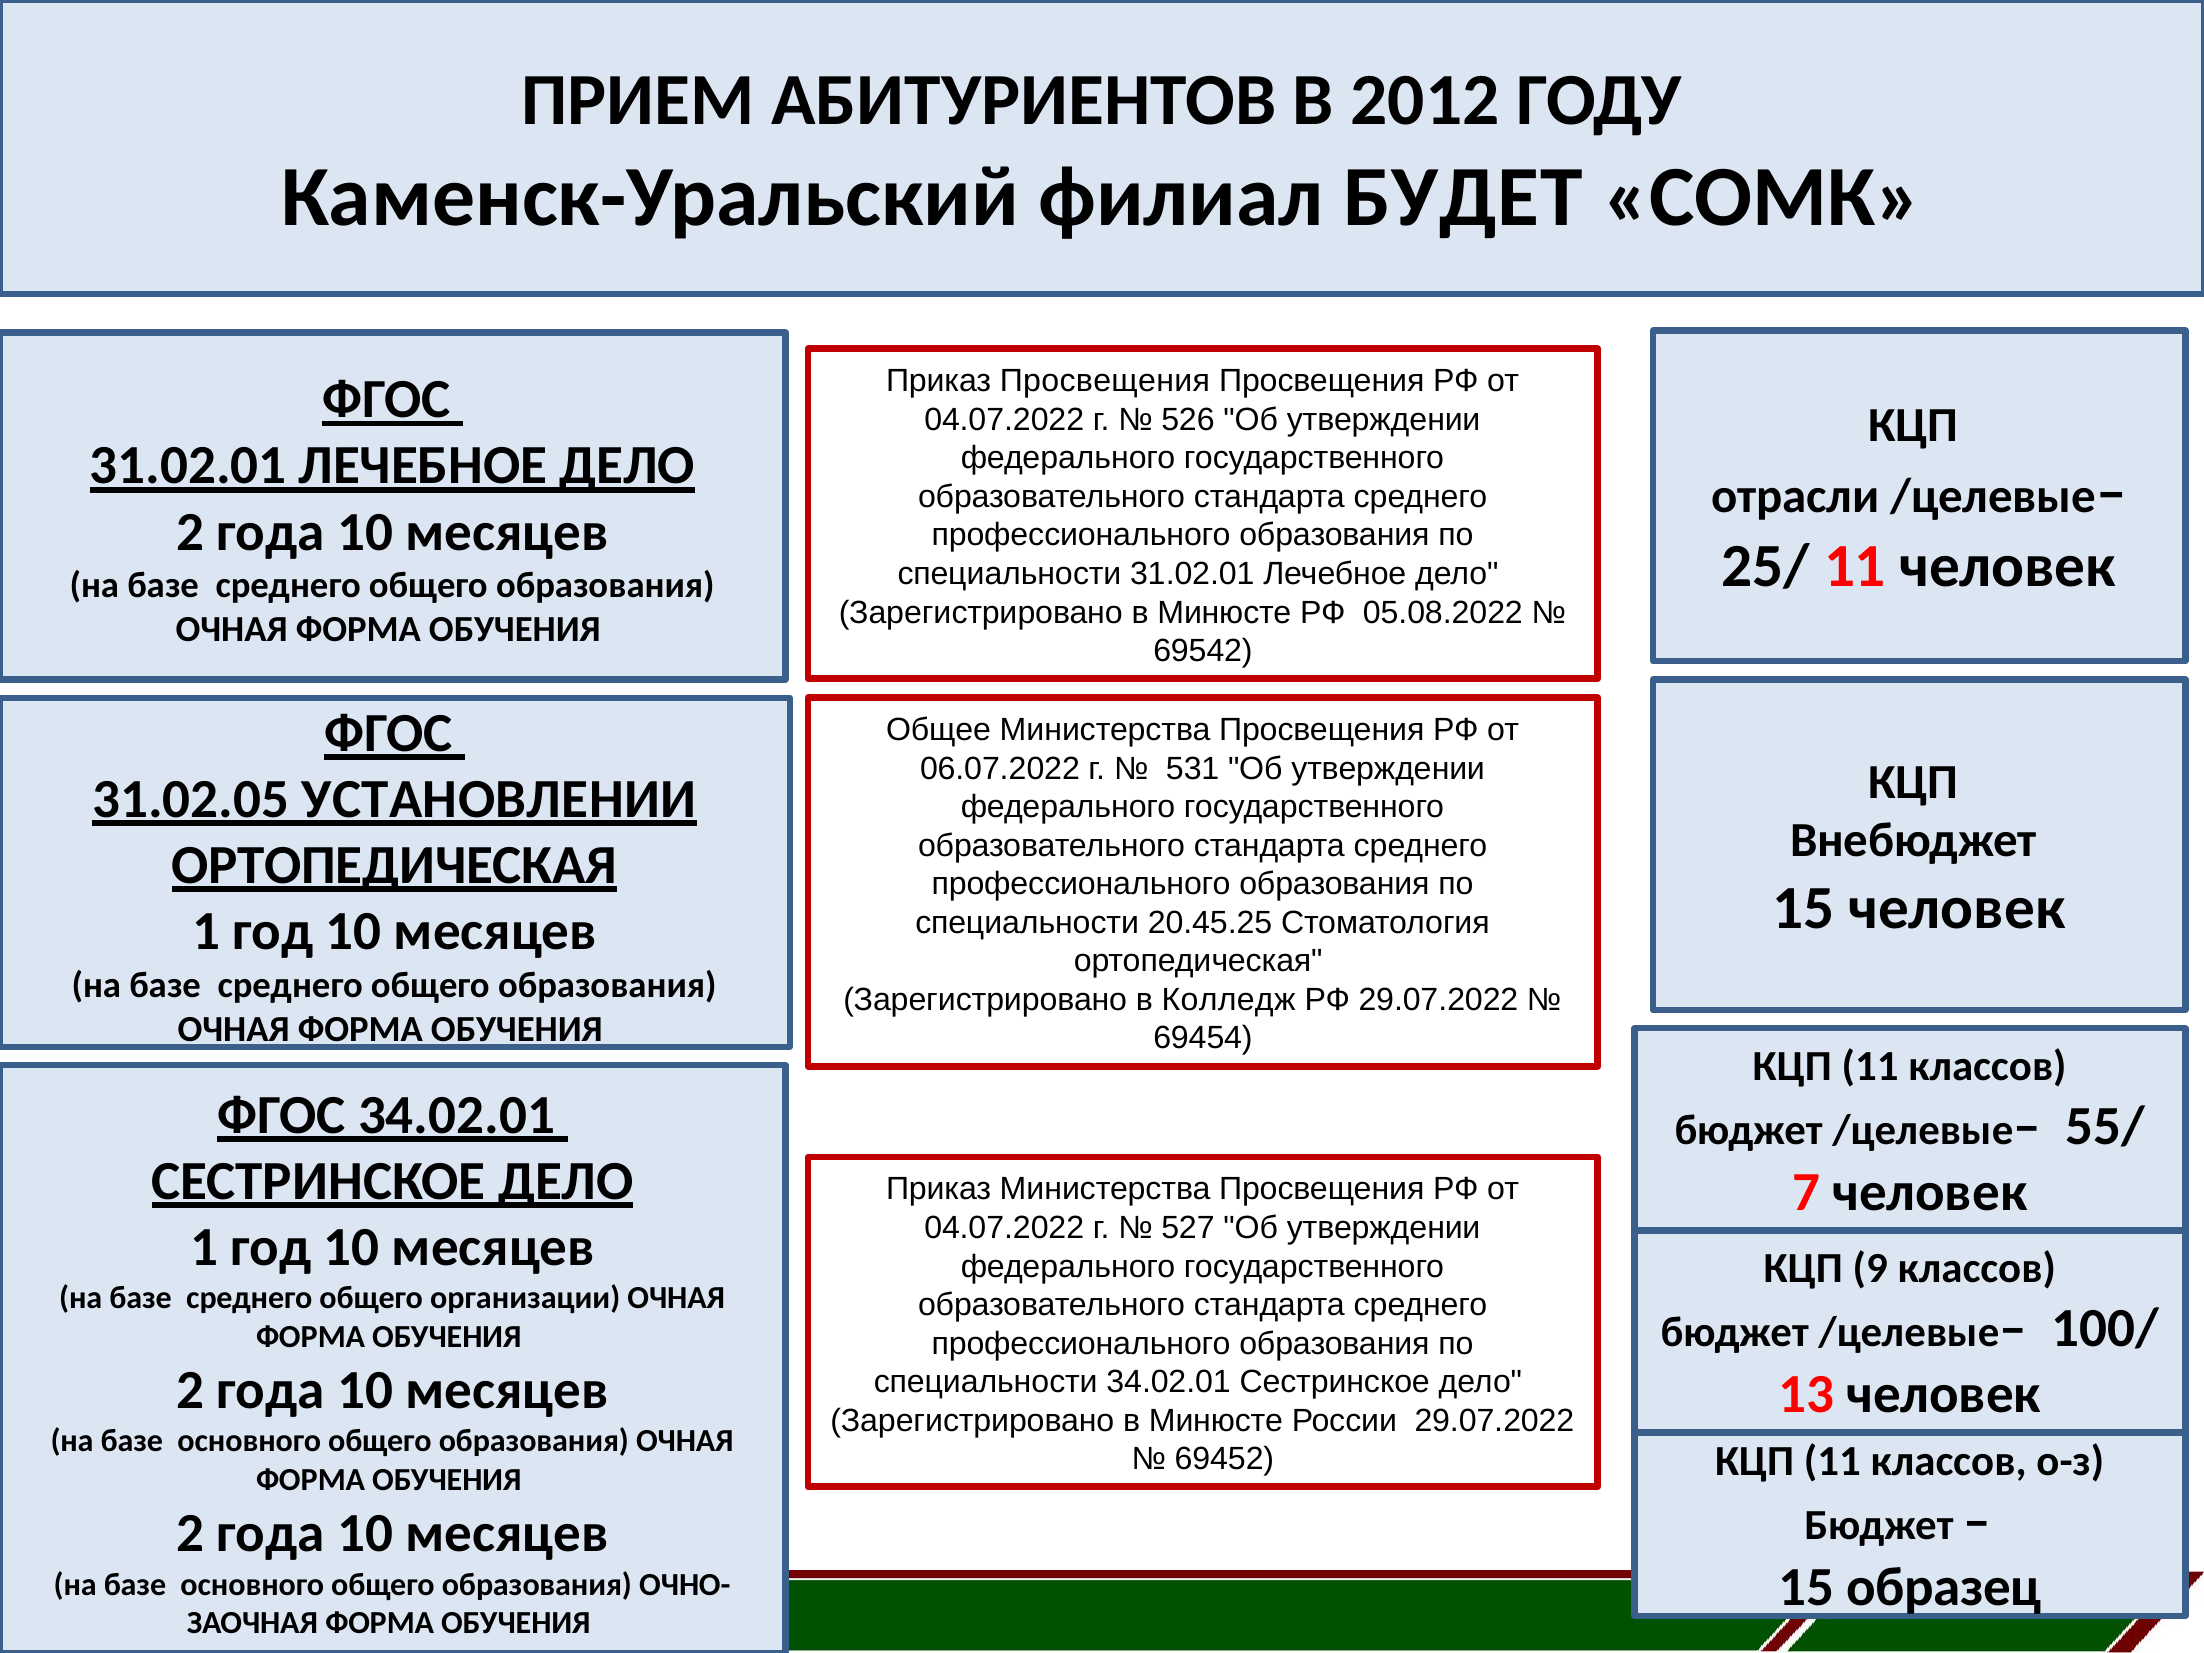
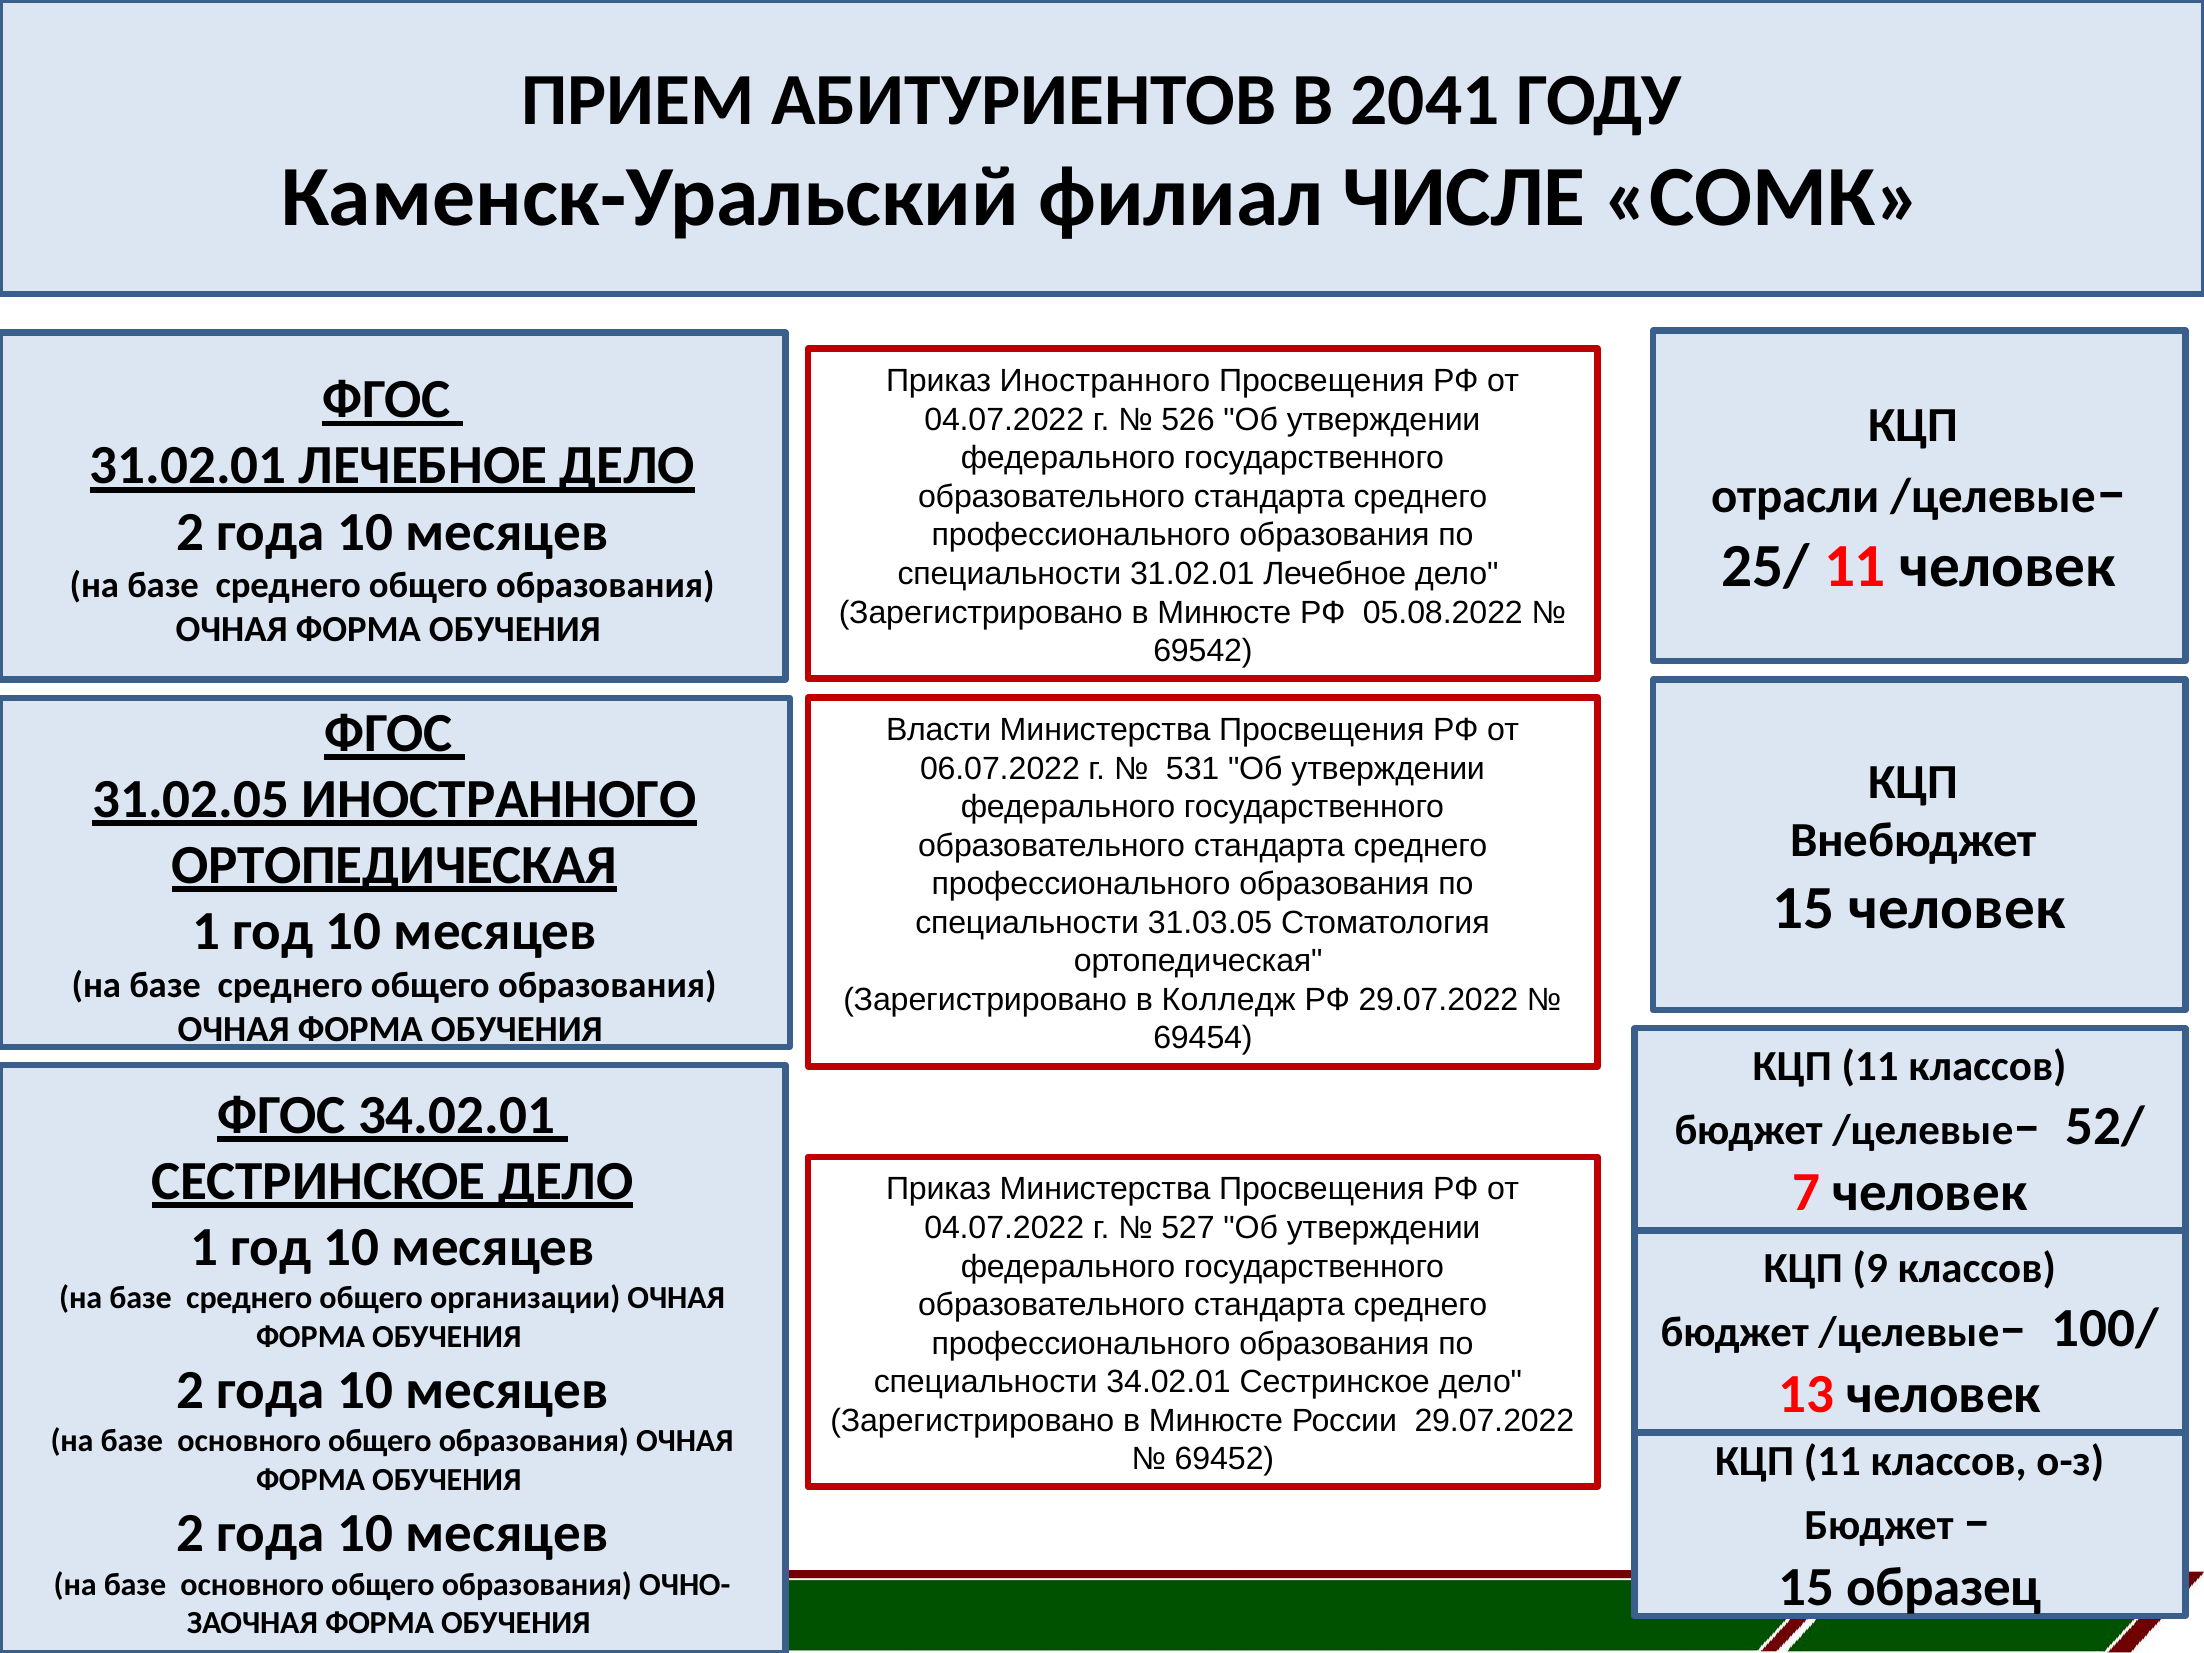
2012: 2012 -> 2041 (1425, 101)
БУДЕТ: БУДЕТ -> ЧИСЛЕ (1464, 197)
Приказ Просвещения: Просвещения -> Иностранного (1105, 381)
Общее: Общее -> Власти (939, 730)
31.02.05 УСТАНОВЛЕНИИ: УСТАНОВЛЕНИИ -> ИНОСТРАННОГО (499, 799)
20.45.25: 20.45.25 -> 31.03.05 (1210, 923)
55/: 55/ -> 52/ (2105, 1126)
